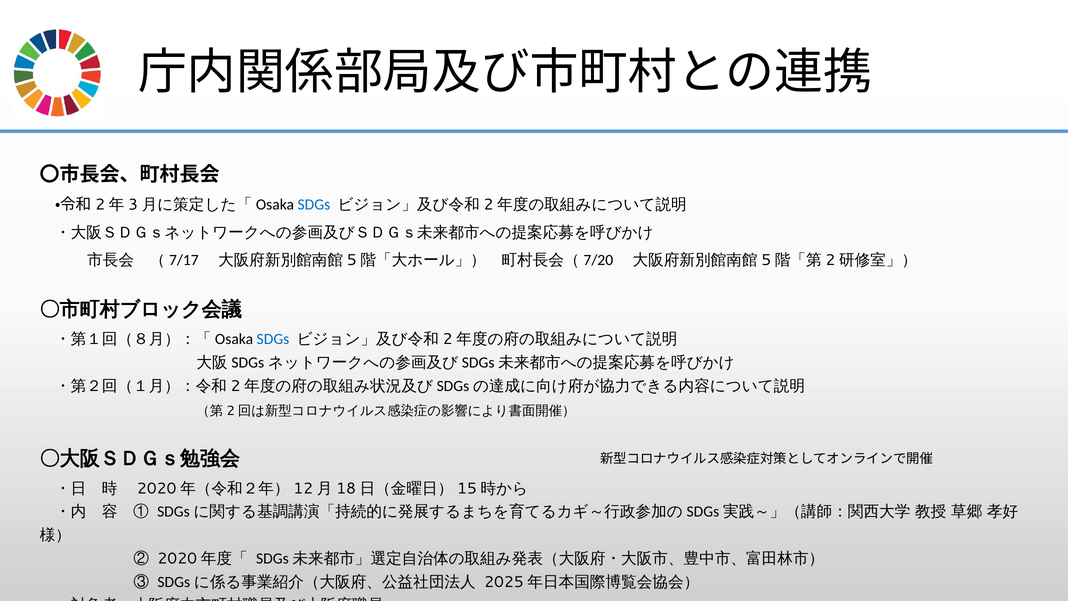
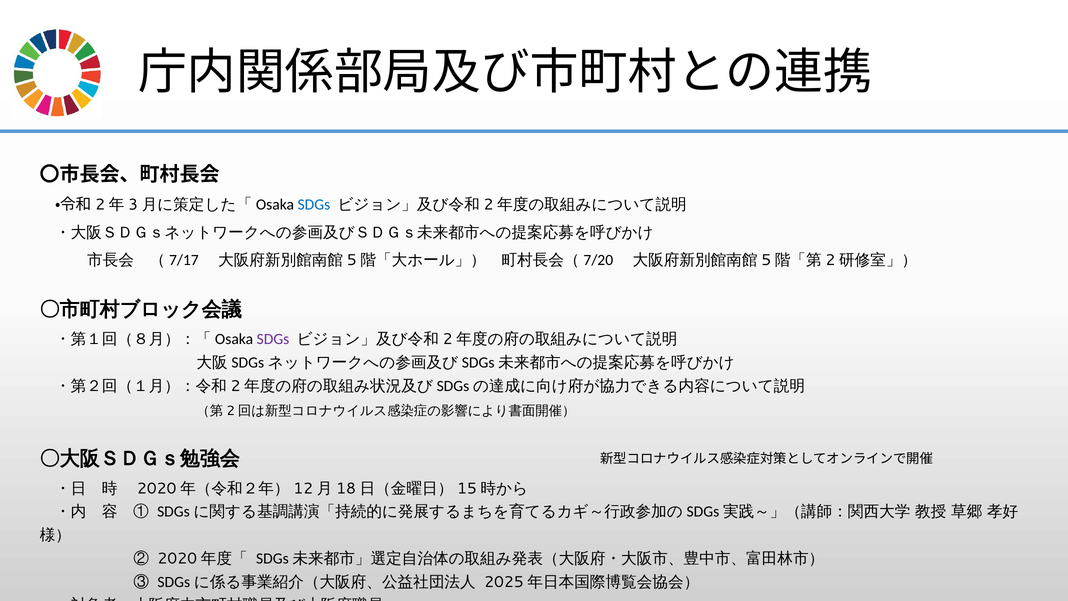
SDGs colour: blue -> purple (273, 339)
